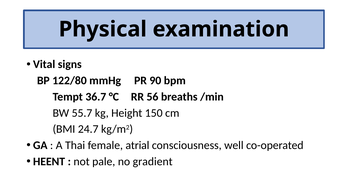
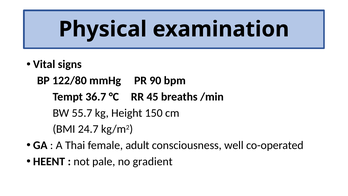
56: 56 -> 45 (152, 97)
atrial: atrial -> adult (137, 145)
